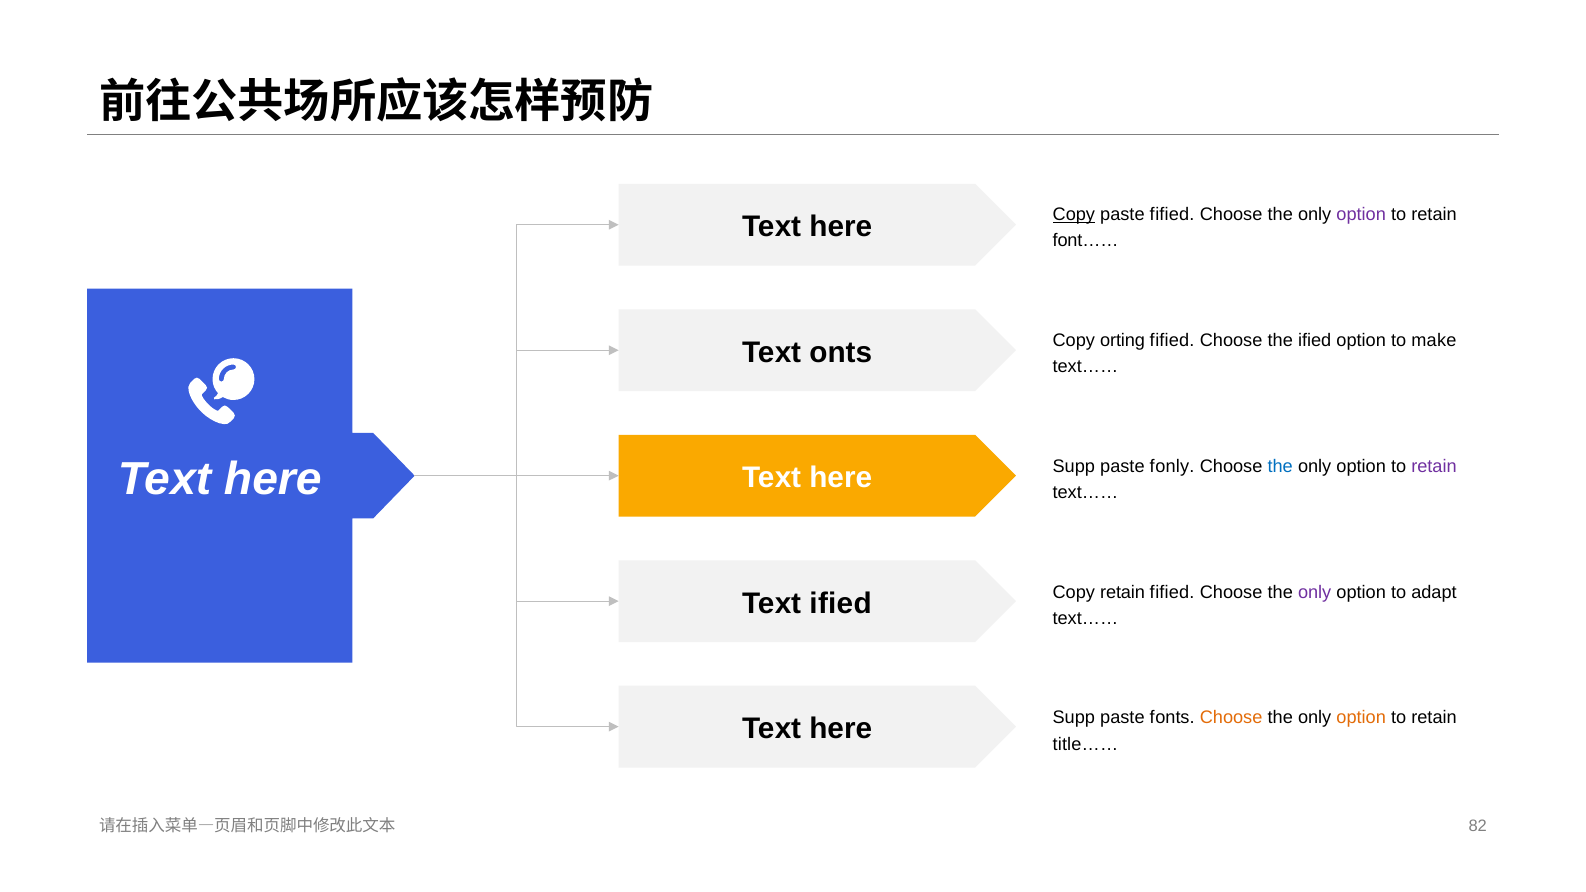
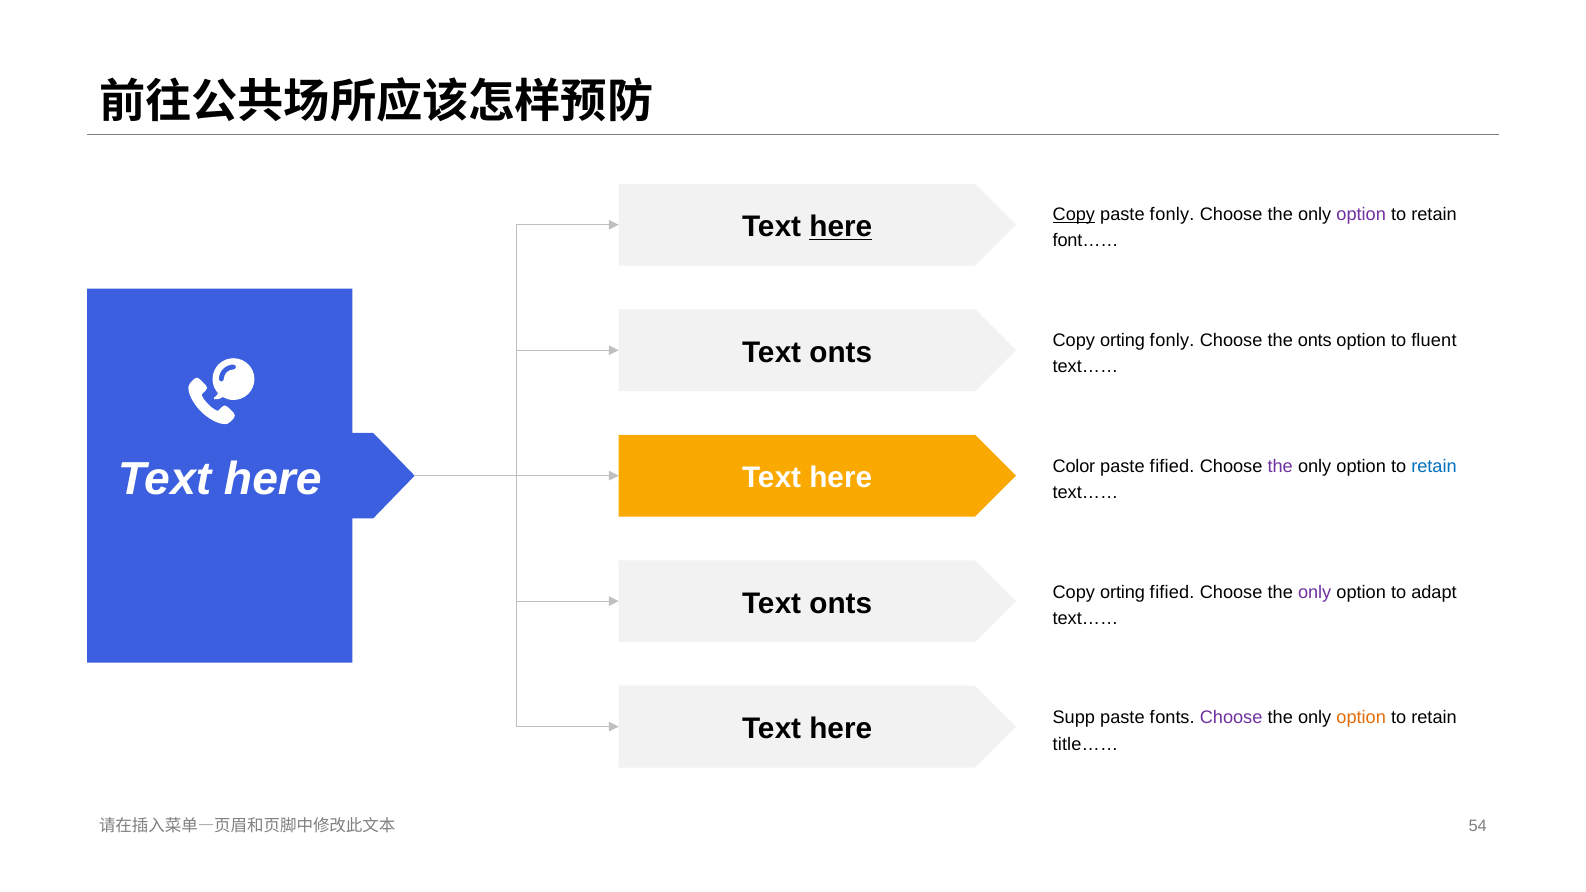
paste f ified: ified -> only (1175, 215)
here underline: none -> present (841, 227)
ified: ified -> only (1175, 341)
the ified: ified -> onts (1315, 341)
make: make -> fluent (1434, 341)
Supp: Supp -> Color (1074, 466)
paste f only: only -> ified (1175, 466)
the colour: blue -> purple (1280, 466)
retain colour: purple -> blue (1434, 466)
retain: retain -> orting (1123, 592)
ified: ified -> onts (841, 603)
Choose colour: orange -> purple (1231, 718)
82: 82 -> 54 (1478, 826)
